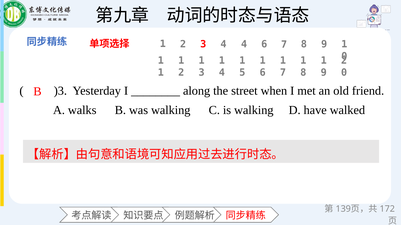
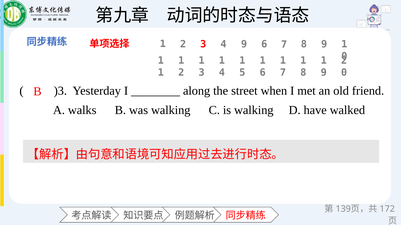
4 4: 4 -> 9 (244, 44)
